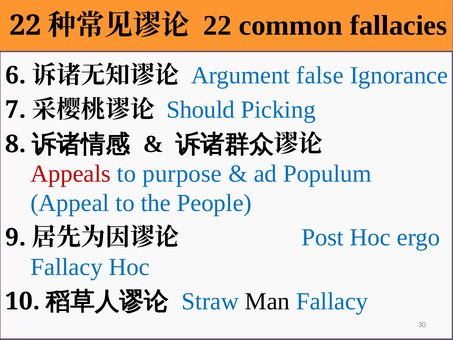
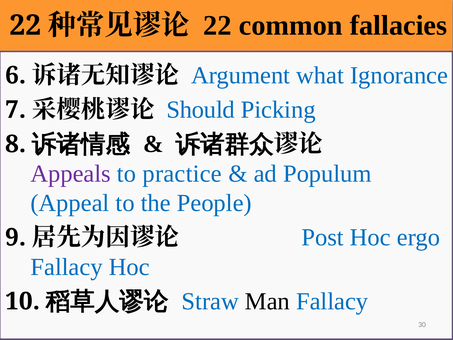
false: false -> what (320, 75)
Appeals colour: red -> purple (71, 173)
purpose: purpose -> practice (182, 173)
